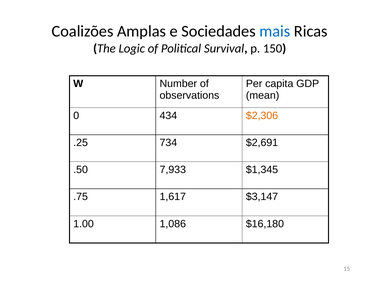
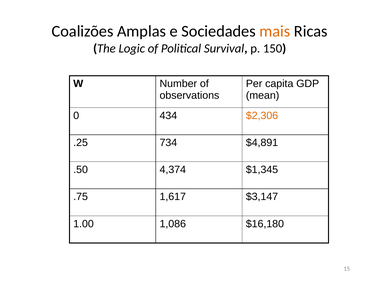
mais colour: blue -> orange (275, 31)
$2,691: $2,691 -> $4,891 (262, 143)
7,933: 7,933 -> 4,374 (173, 170)
